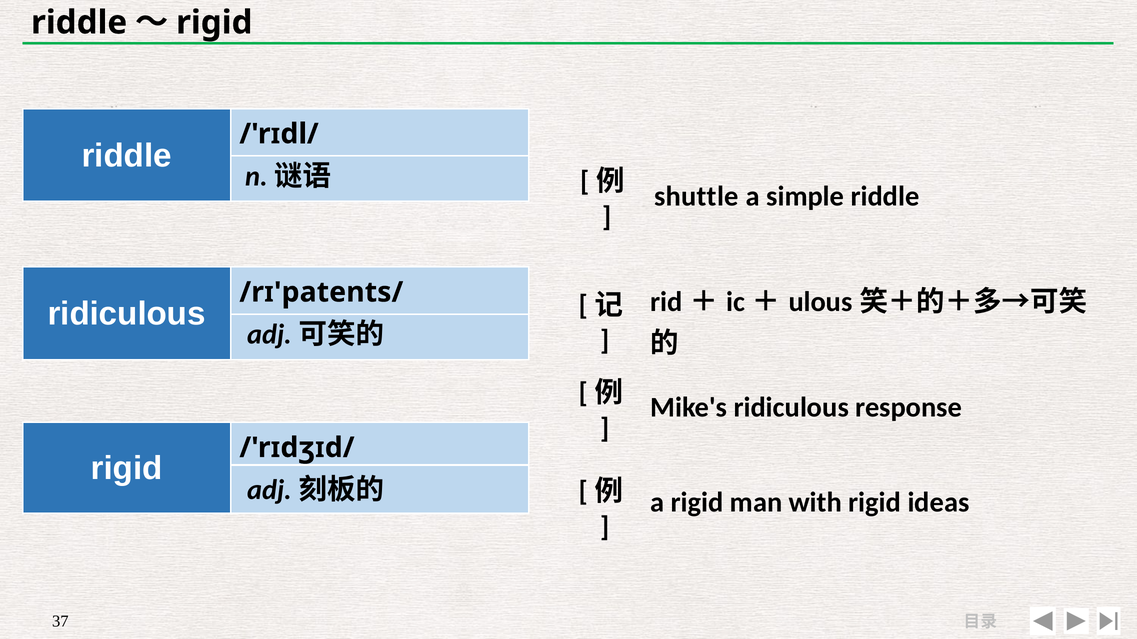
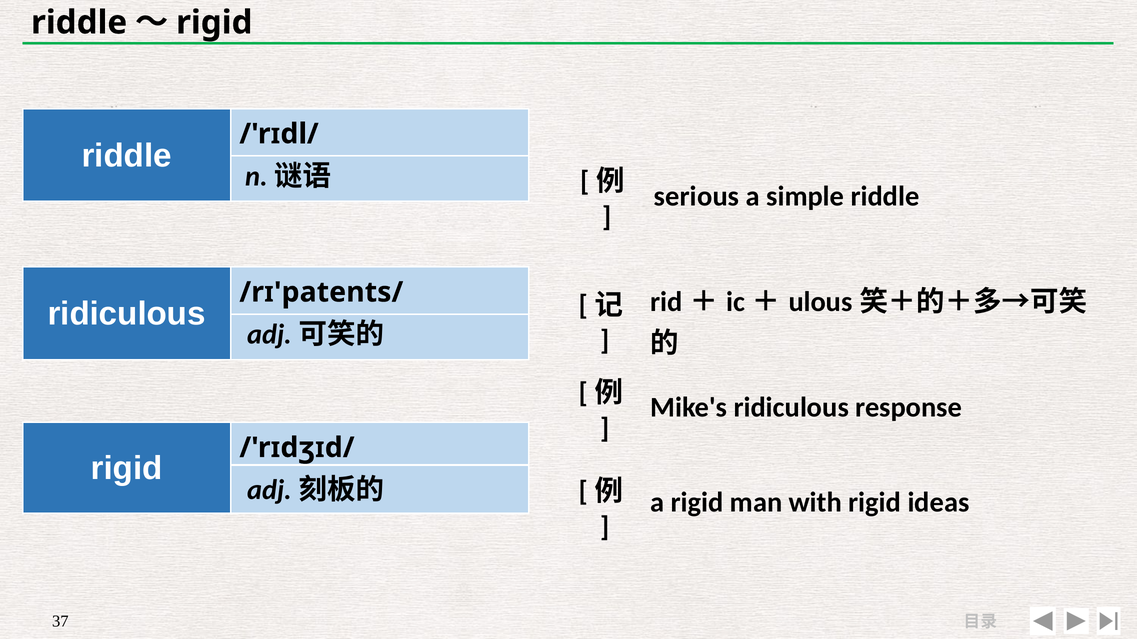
shuttle: shuttle -> serious (696, 196)
